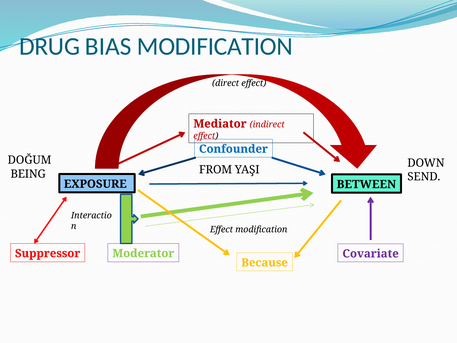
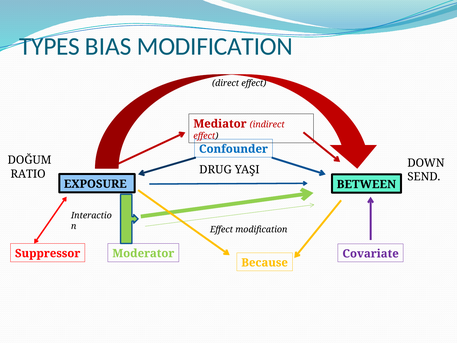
DRUG: DRUG -> TYPES (50, 46)
FROM: FROM -> DRUG (215, 170)
BEING: BEING -> RATIO (28, 174)
